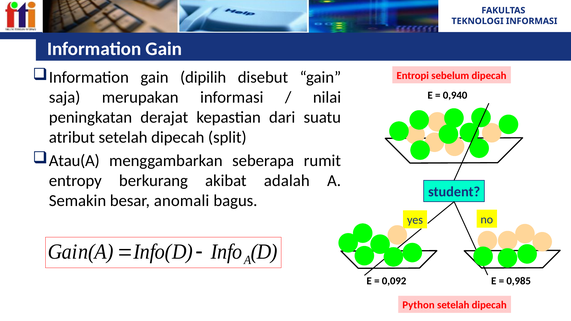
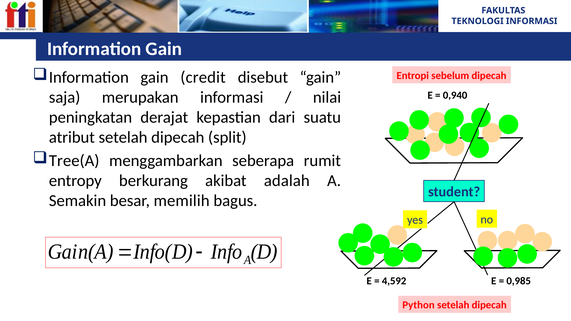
dipilih: dipilih -> credit (203, 78)
Atau(A: Atau(A -> Tree(A (74, 161)
anomali: anomali -> memilih (182, 201)
0,092: 0,092 -> 4,592 (394, 281)
